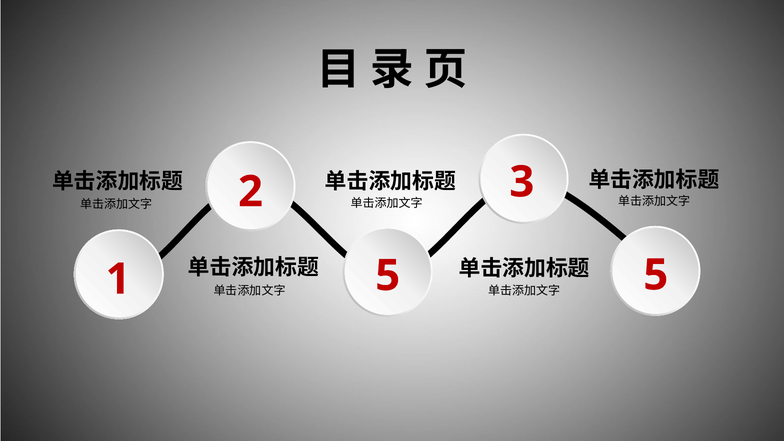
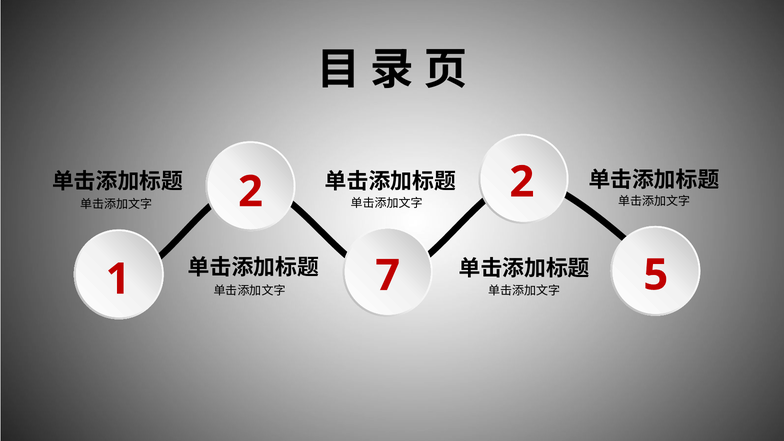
2 3: 3 -> 2 (522, 182)
1 5: 5 -> 7 (388, 276)
